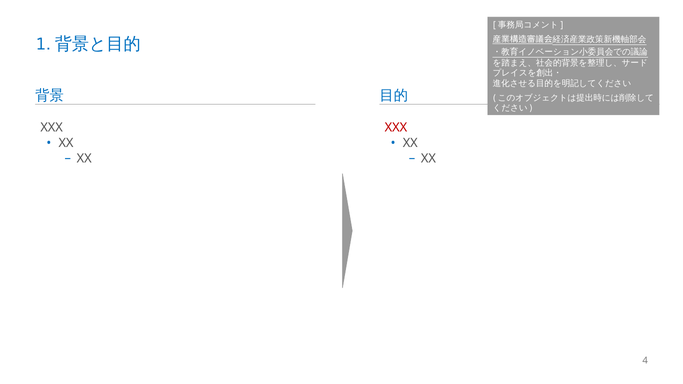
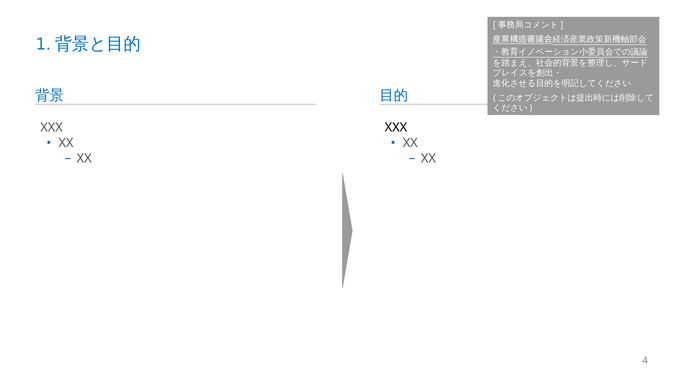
XXX colour: red -> black (396, 128)
